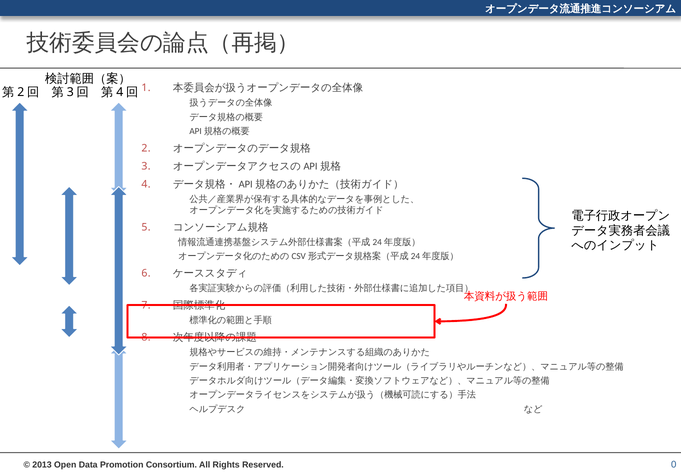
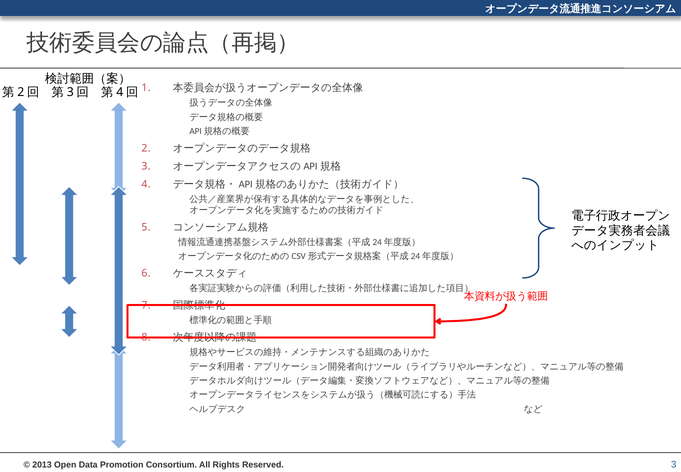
0: 0 -> 3 (674, 464)
